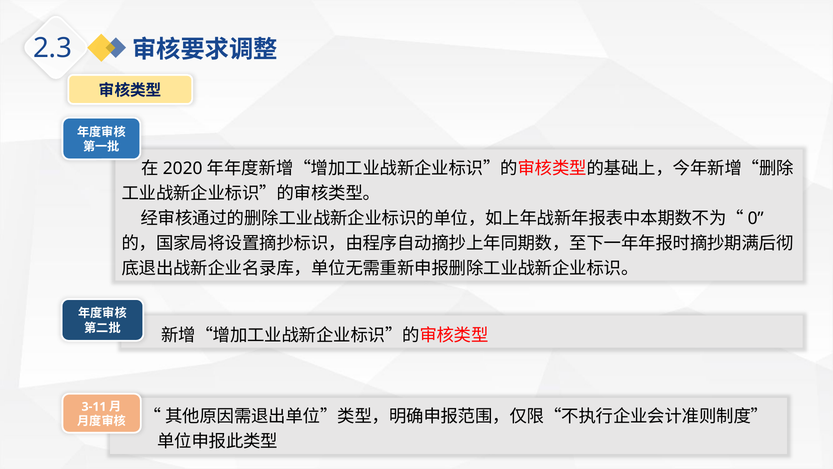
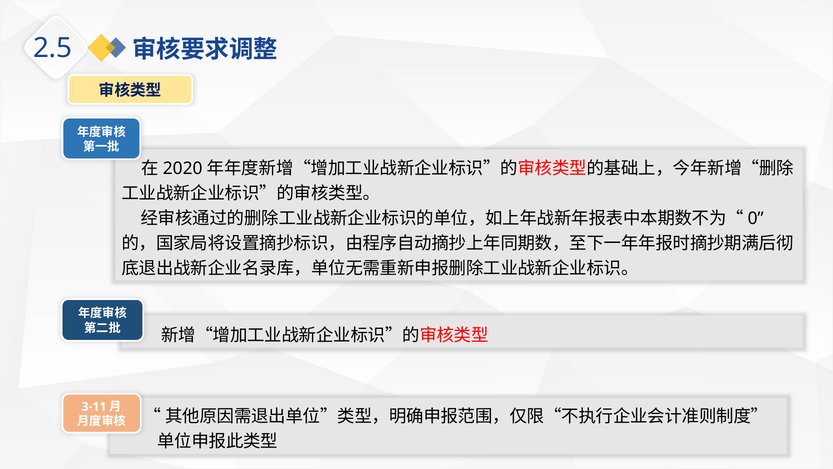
2.3: 2.3 -> 2.5 (53, 48)
